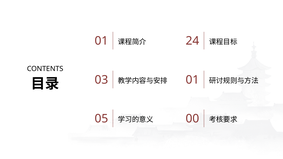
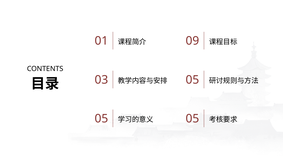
24: 24 -> 09 (193, 41)
01: 01 -> 05 (193, 80)
00: 00 -> 05 (193, 119)
